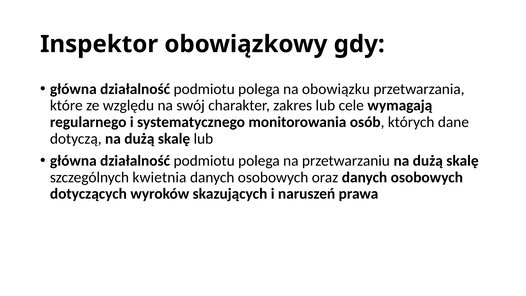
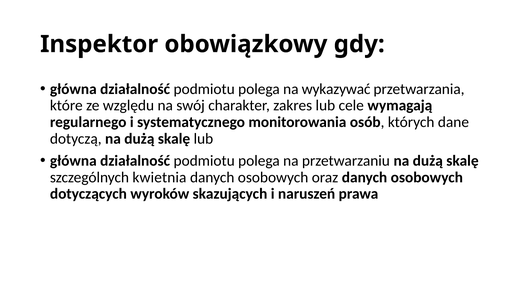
obowiązku: obowiązku -> wykazywać (336, 89)
